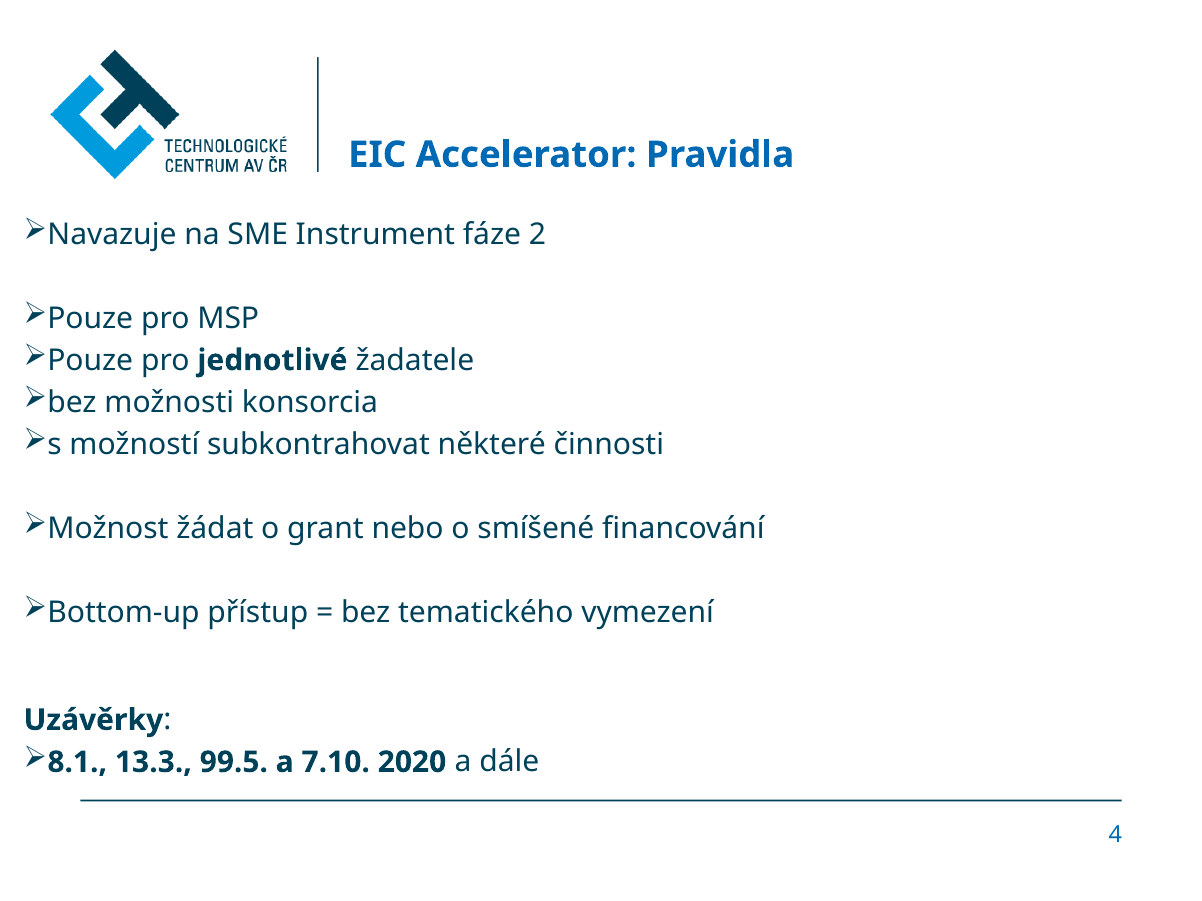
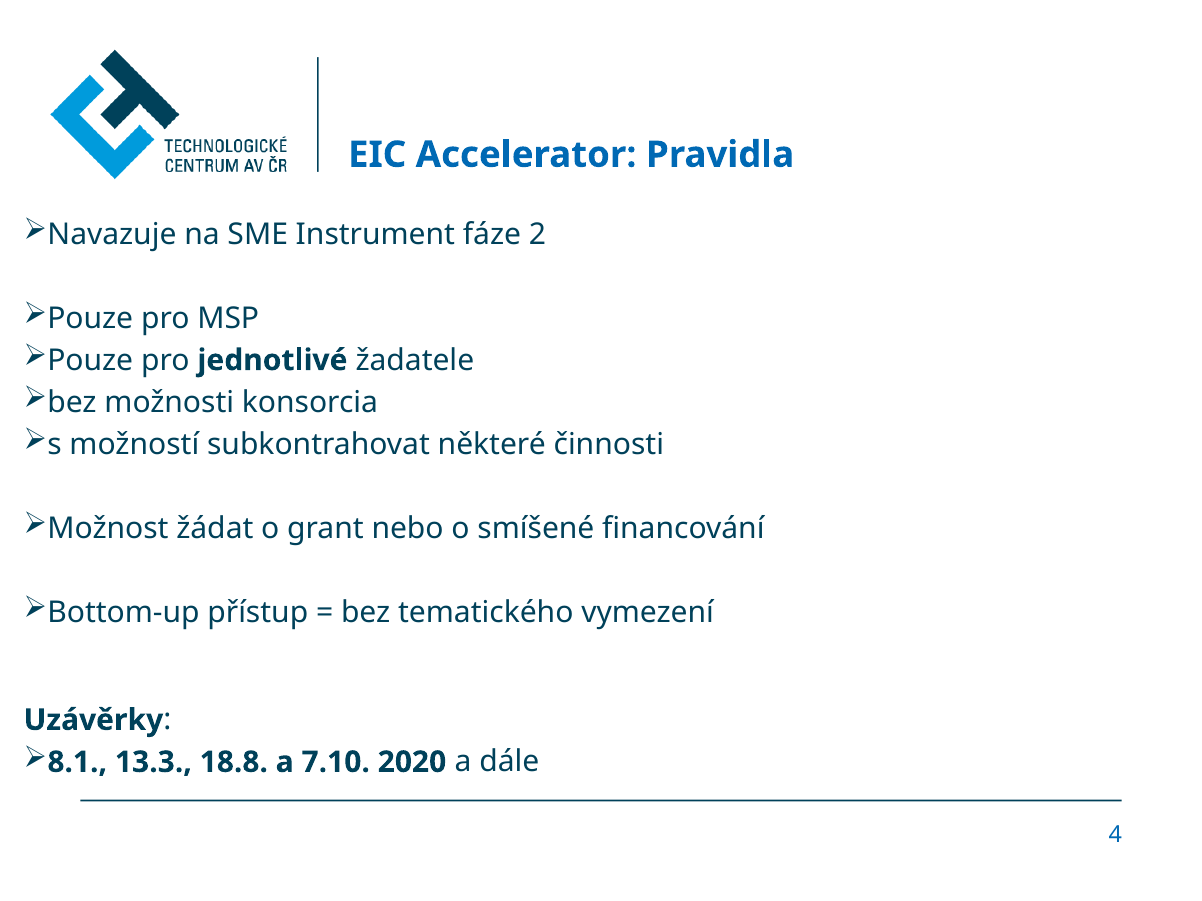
99.5: 99.5 -> 18.8 (234, 762)
